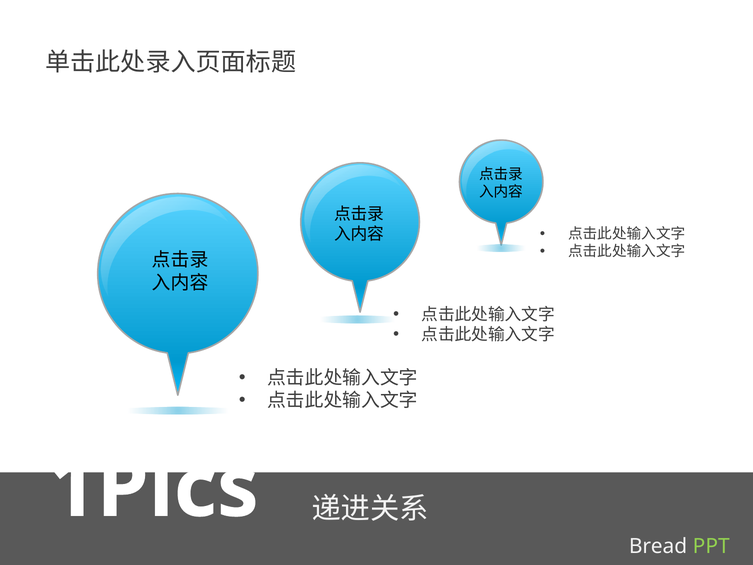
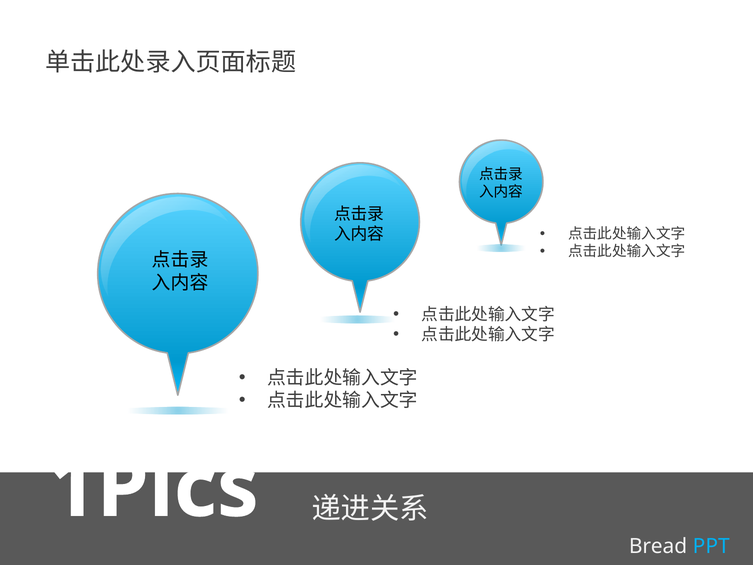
PPT colour: light green -> light blue (711, 546)
